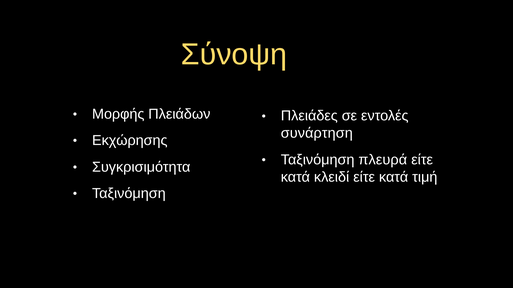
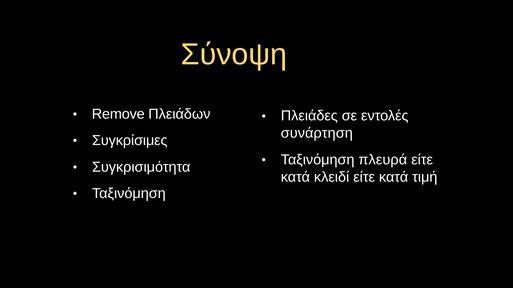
Μορφής: Μορφής -> Remove (118, 114)
Εκχώρησης: Εκχώρησης -> Συγκρίσιμες (130, 141)
